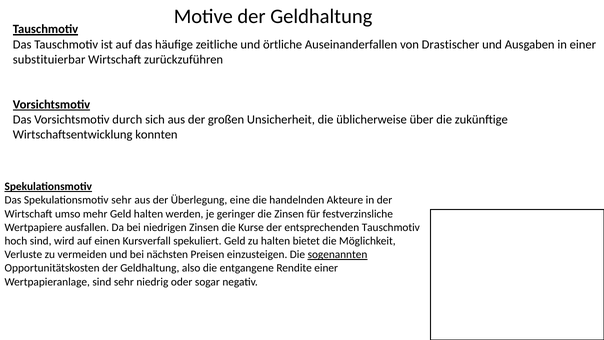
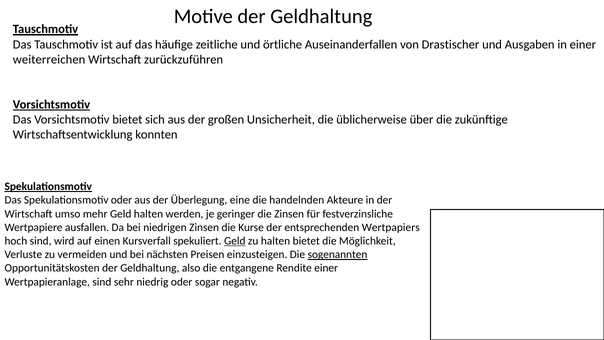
substituierbar: substituierbar -> weiterreichen (49, 59)
Vorsichtsmotiv durch: durch -> bietet (127, 120)
Spekulationsmotiv sehr: sehr -> oder (122, 200)
entsprechenden Tauschmotiv: Tauschmotiv -> Wertpapiers (391, 227)
Geld underline: none -> present (235, 241)
